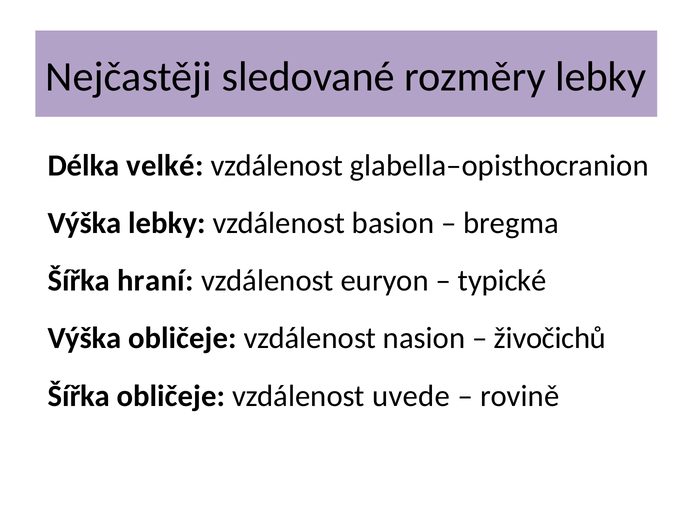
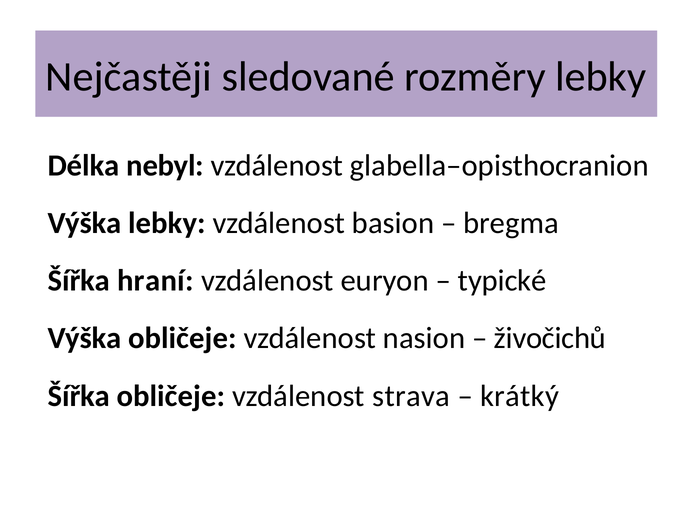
velké: velké -> nebyl (165, 166)
uvede: uvede -> strava (411, 396)
rovině: rovině -> krátký (520, 396)
